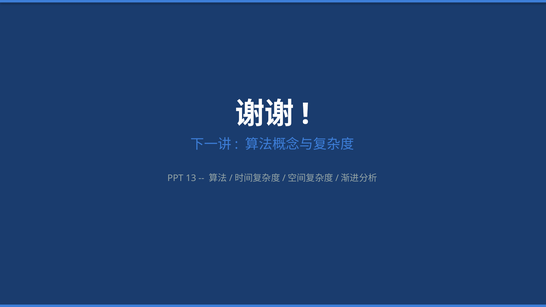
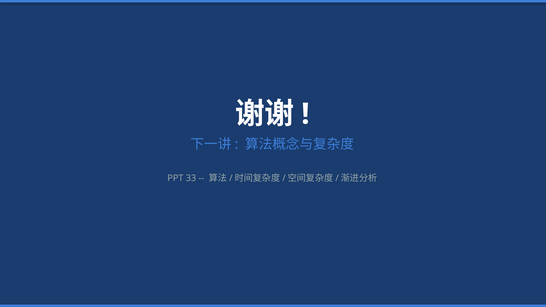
13: 13 -> 33 (191, 178)
